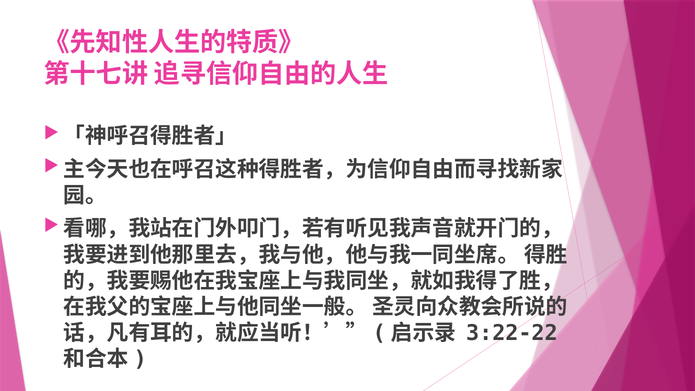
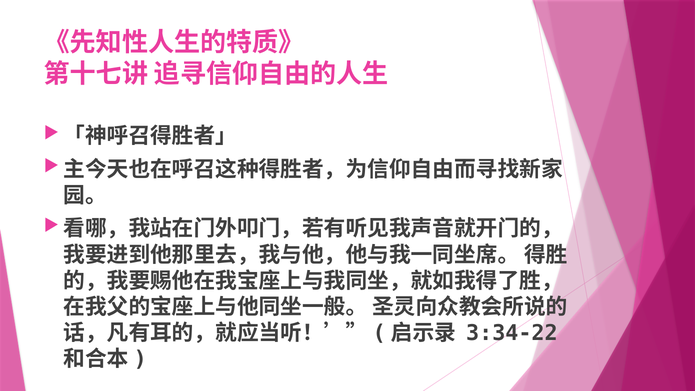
3:22-22: 3:22-22 -> 3:34-22 (512, 333)
